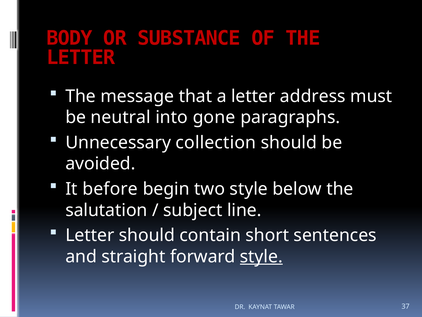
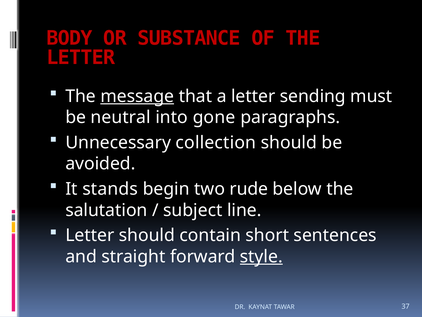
message underline: none -> present (137, 96)
address: address -> sending (313, 96)
before: before -> stands (110, 189)
two style: style -> rude (249, 189)
